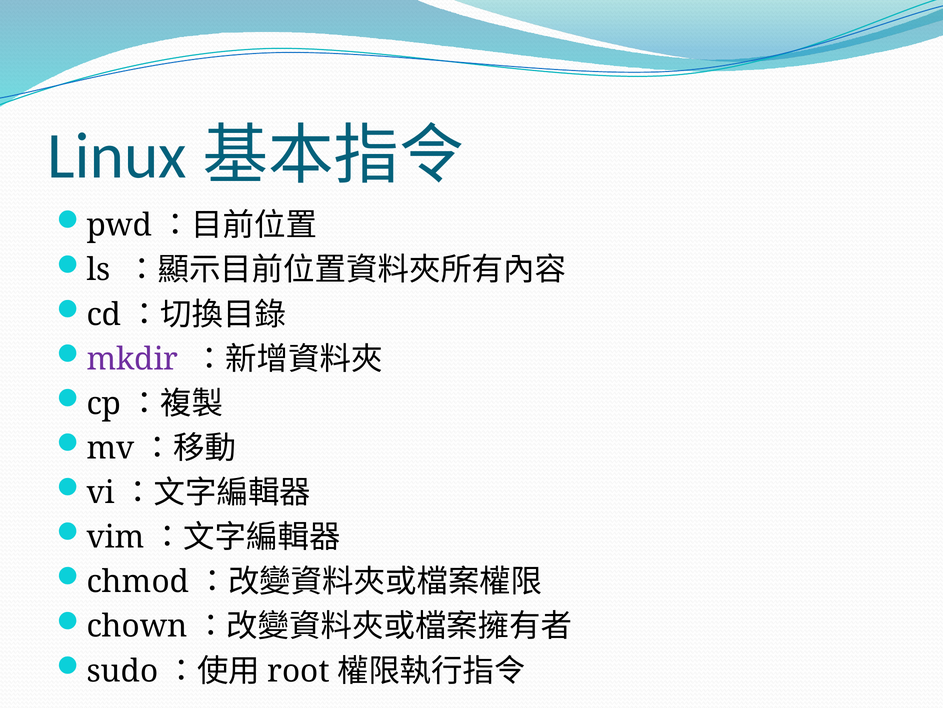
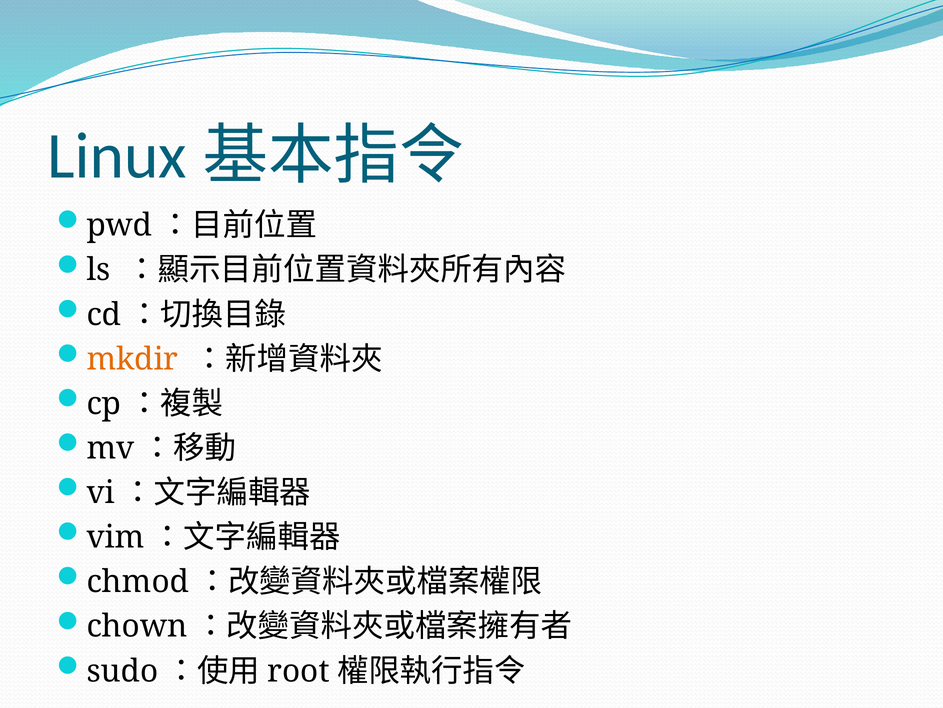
mkdir colour: purple -> orange (132, 359)
